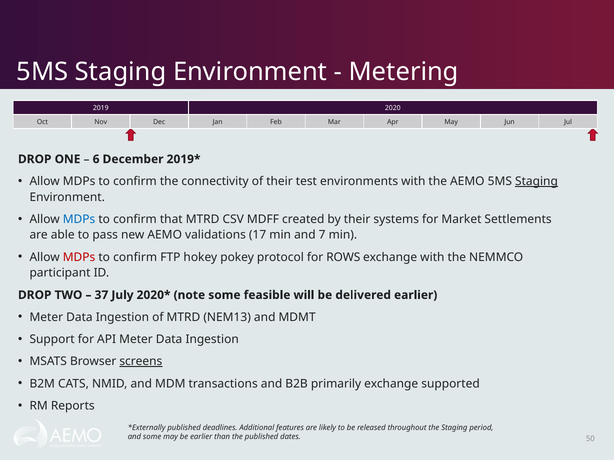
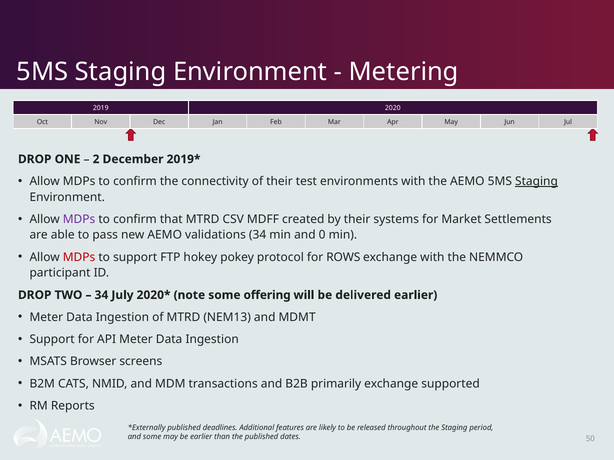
6: 6 -> 2 (96, 159)
MDPs colour: blue -> purple (79, 219)
validations 17: 17 -> 34 (258, 235)
7: 7 -> 0 (322, 235)
confirm: confirm -> support (135, 257)
37: 37 -> 34 (101, 295)
feasible: feasible -> offering (267, 295)
screens underline: present -> none (141, 362)
